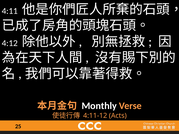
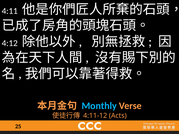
Monthly colour: white -> light blue (99, 106)
